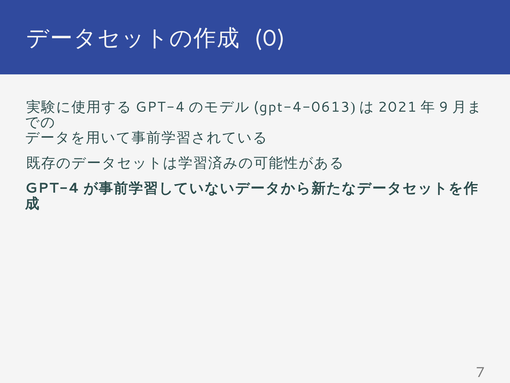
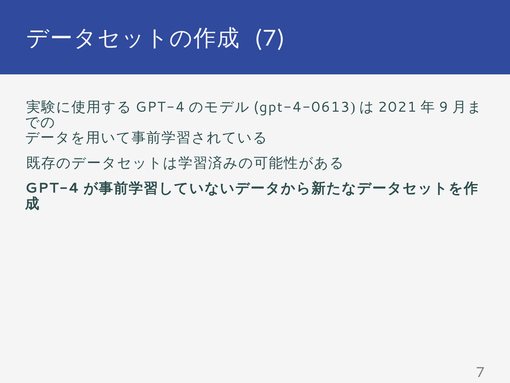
0: 0 -> 7 (270, 38)
